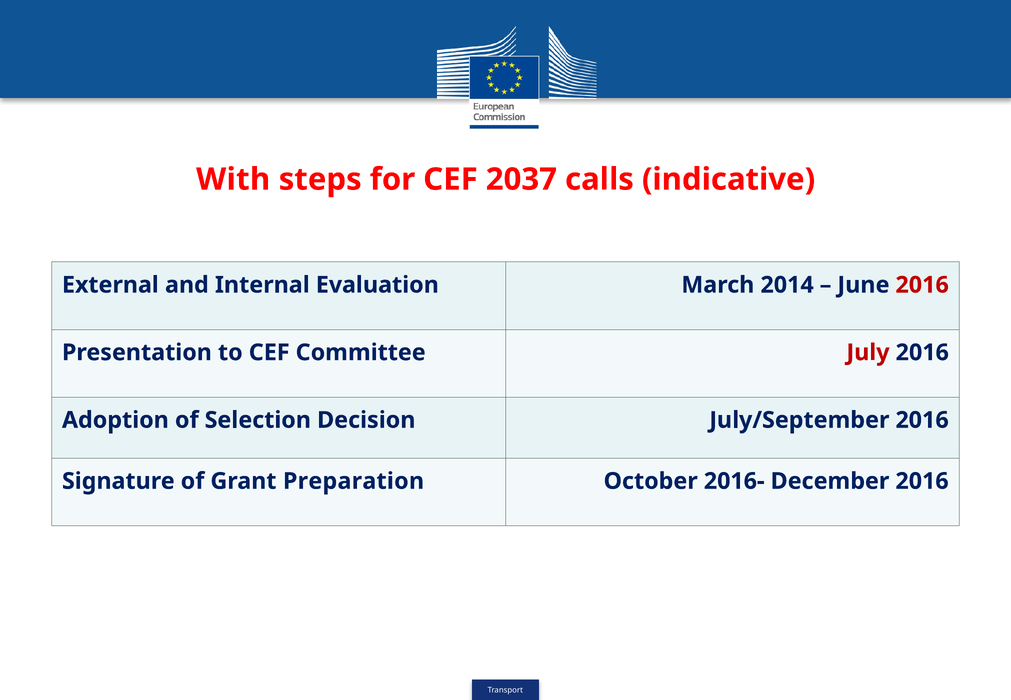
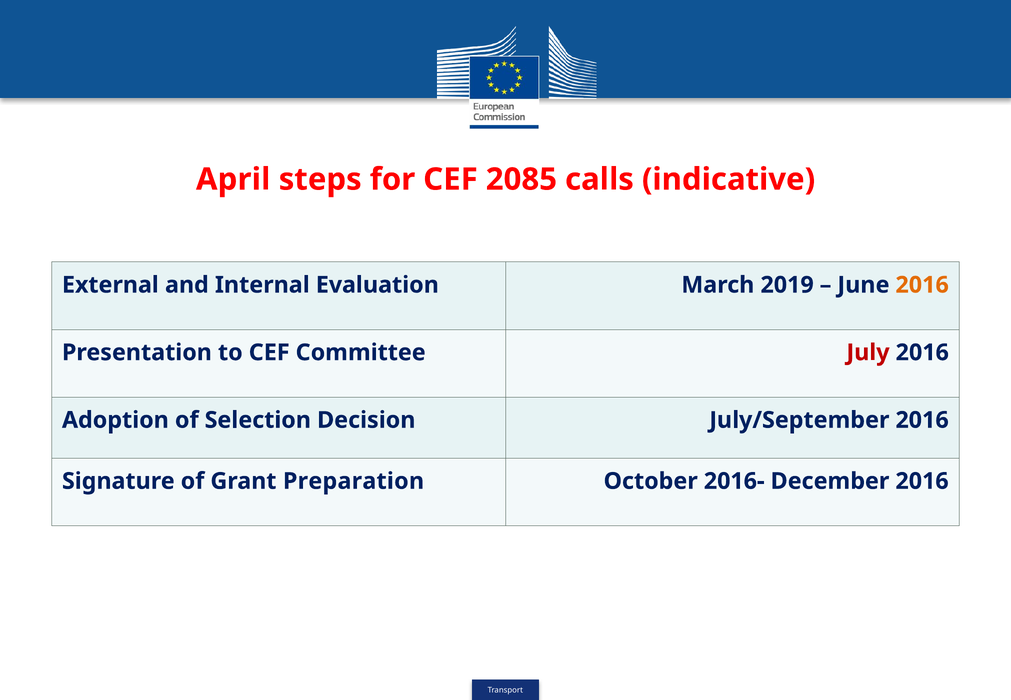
With: With -> April (233, 179)
2037: 2037 -> 2085 (521, 179)
2014: 2014 -> 2019 (787, 285)
2016 colour: red -> orange (922, 285)
